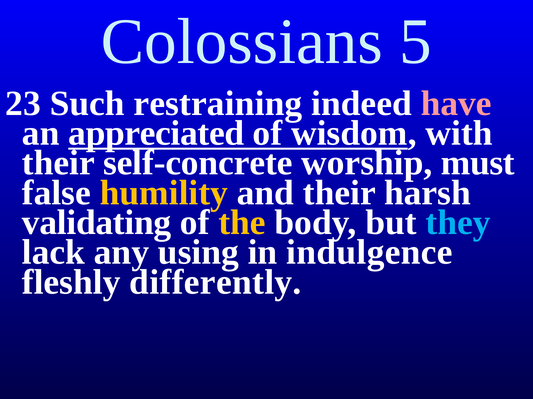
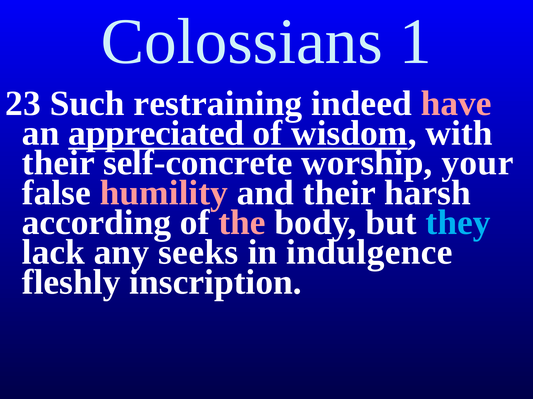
5: 5 -> 1 (415, 42)
must: must -> your (477, 163)
humility colour: yellow -> pink (164, 193)
validating: validating -> according (97, 223)
the colour: yellow -> pink (242, 223)
using: using -> seeks (198, 253)
differently: differently -> inscription (216, 283)
